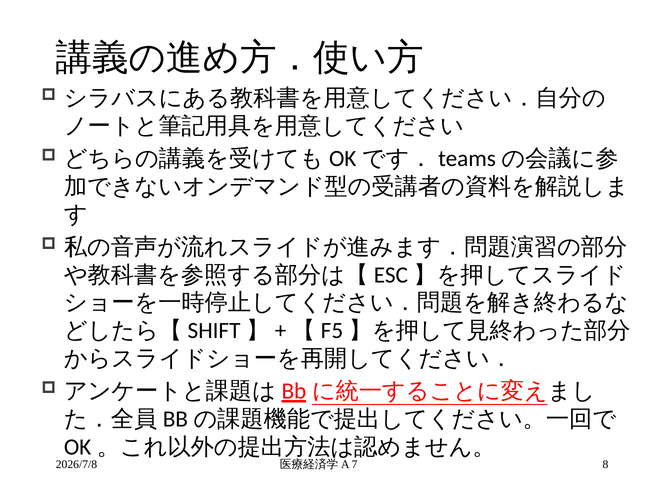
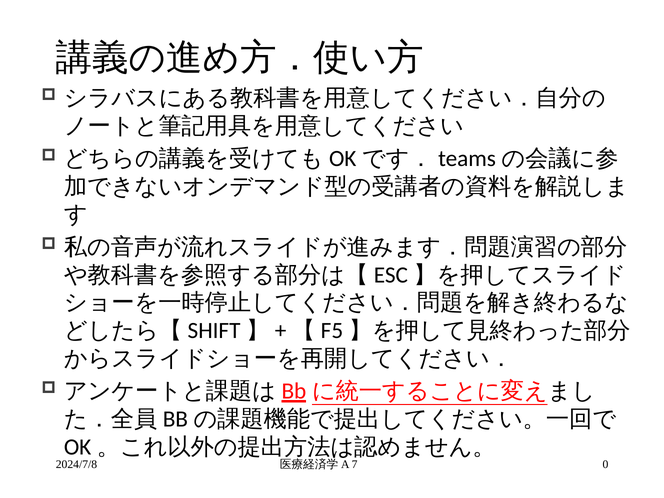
2026/7/8: 2026/7/8 -> 2024/7/8 (76, 464)
8: 8 -> 0 (605, 464)
